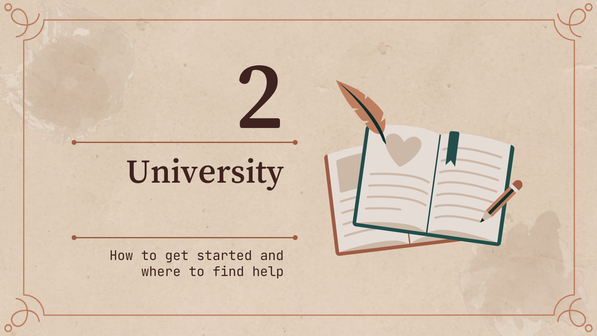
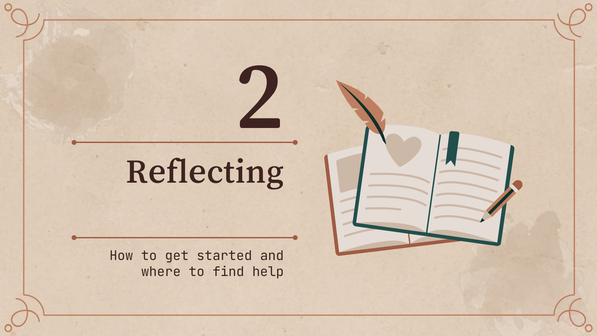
University: University -> Reflecting (205, 171)
